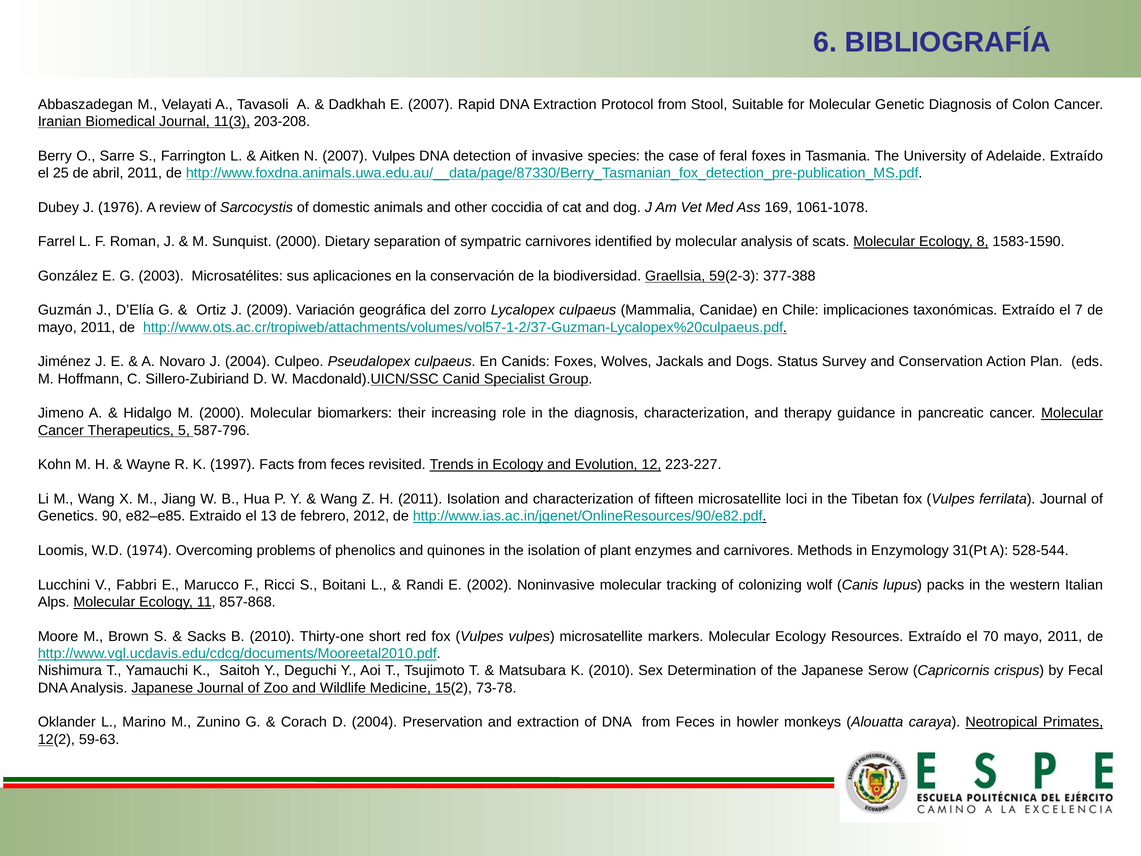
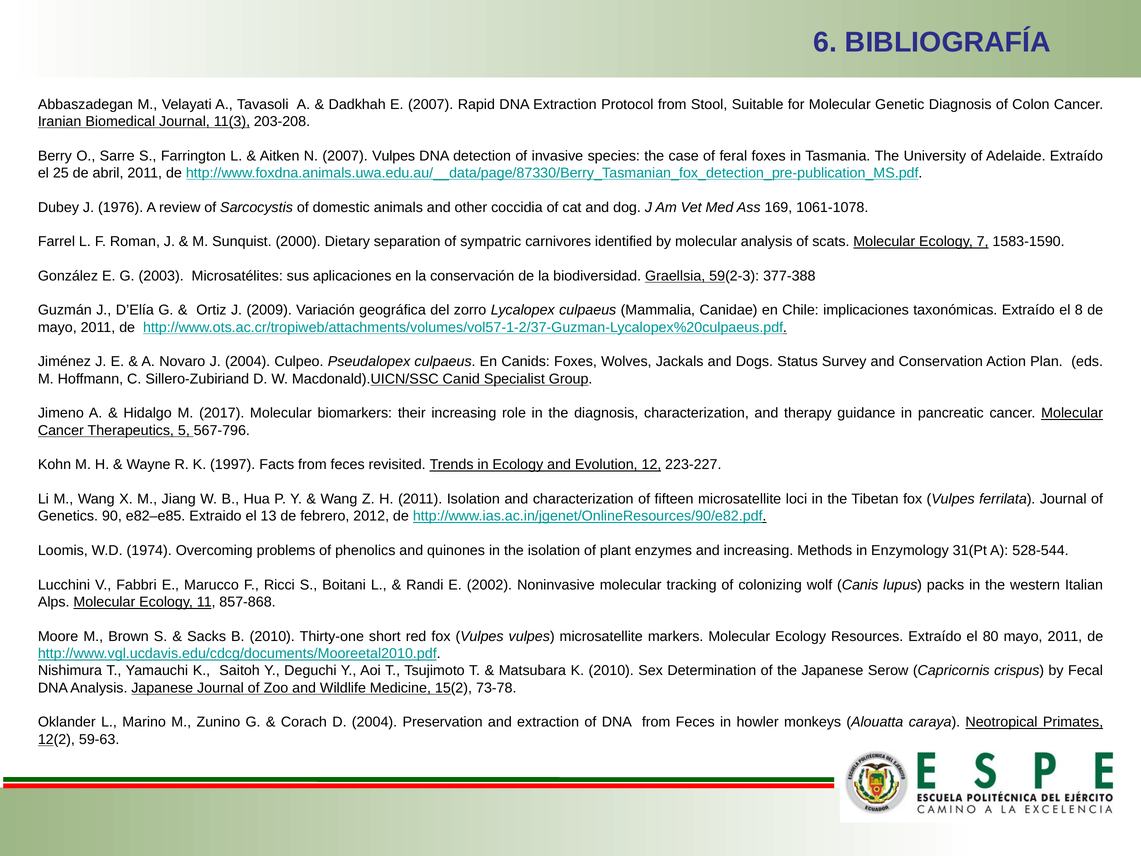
8: 8 -> 7 (983, 242)
7: 7 -> 8 (1079, 310)
M 2000: 2000 -> 2017 (222, 413)
587-796: 587-796 -> 567-796 (222, 430)
and carnivores: carnivores -> increasing (759, 550)
70: 70 -> 80 (991, 636)
